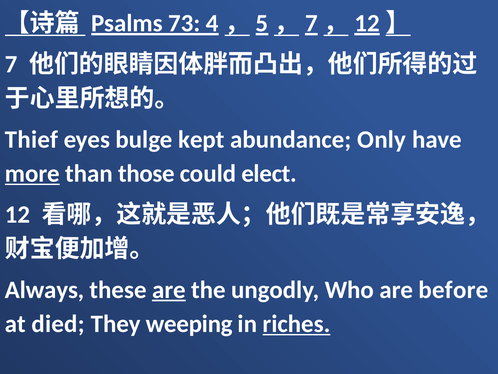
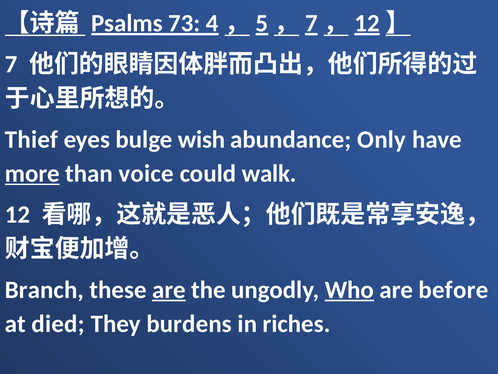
kept: kept -> wish (201, 139)
those: those -> voice (146, 173)
elect: elect -> walk (269, 173)
Always: Always -> Branch (44, 289)
Who underline: none -> present (349, 289)
weeping: weeping -> burdens (189, 323)
riches underline: present -> none (296, 323)
